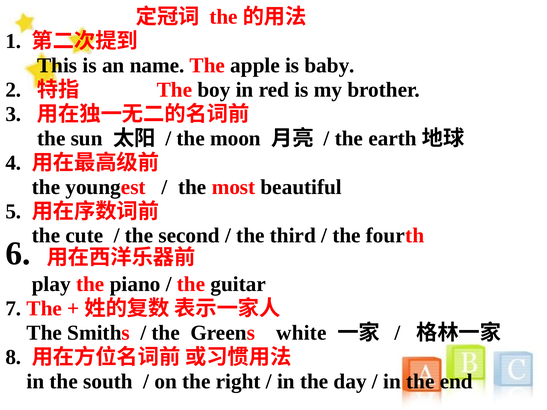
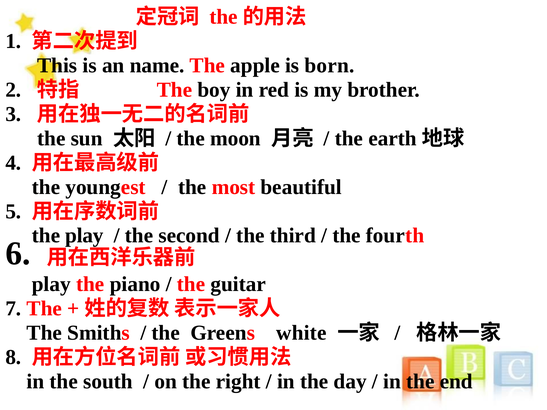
baby: baby -> born (329, 66)
the cute: cute -> play (84, 236)
